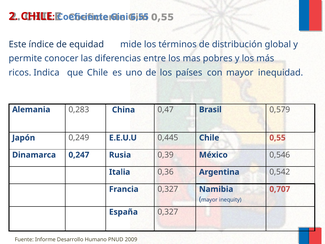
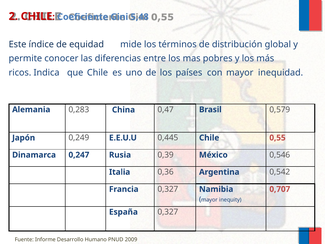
6,55: 6,55 -> 5,48 (140, 17)
